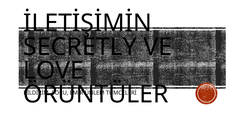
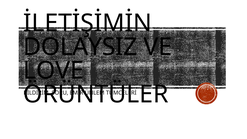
SECRETLY: SECRETLY -> DOLAYSIZ (80, 47)
